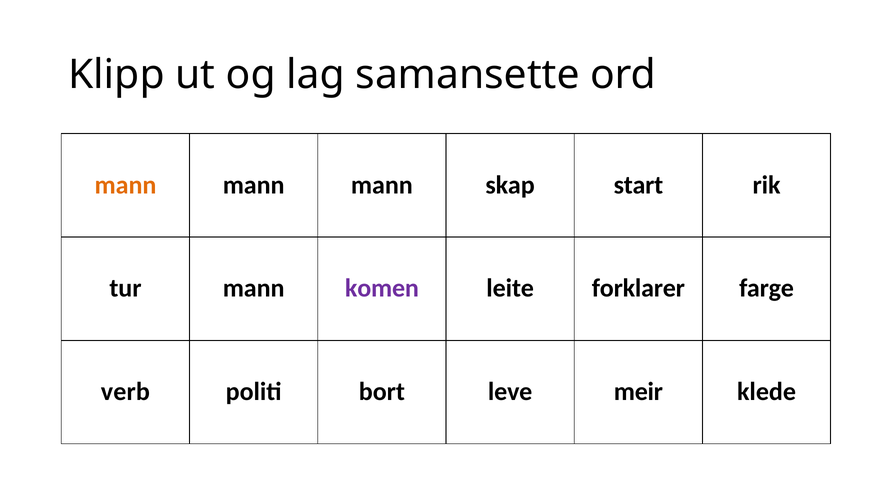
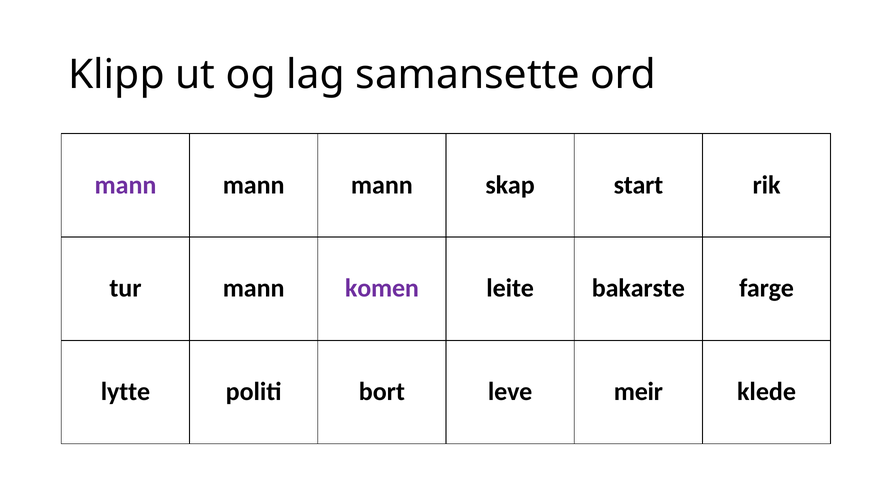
mann colour: orange -> purple (125, 185)
forklarer: forklarer -> bakarste (638, 288)
verb: verb -> lytte (126, 392)
